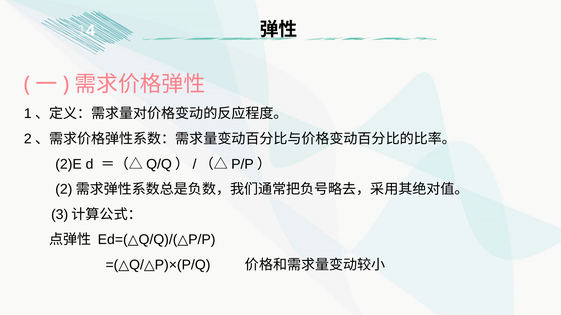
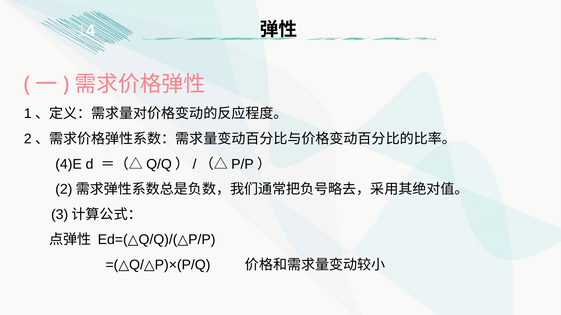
2)E: 2)E -> 4)E (69, 164)
